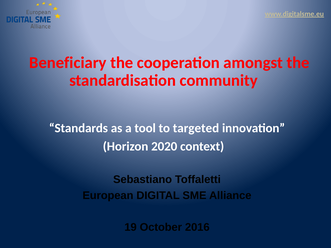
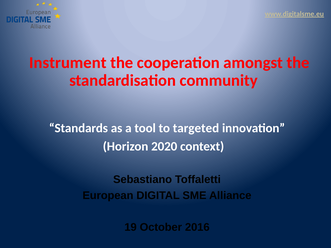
Beneficiary: Beneficiary -> Instrument (68, 63)
